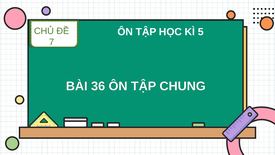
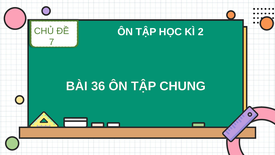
5: 5 -> 2 (201, 32)
